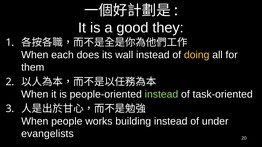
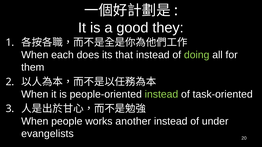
wall: wall -> that (124, 55)
doing colour: yellow -> light green (197, 55)
building: building -> another (133, 122)
